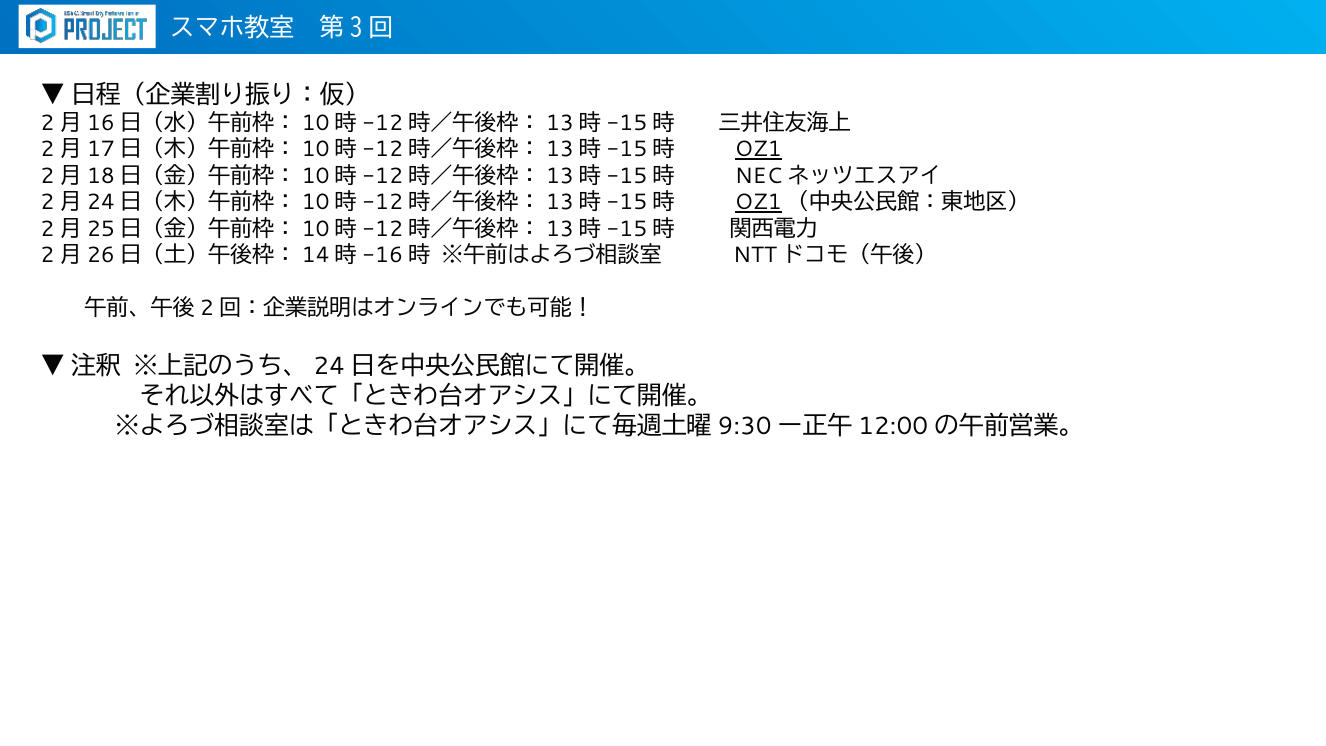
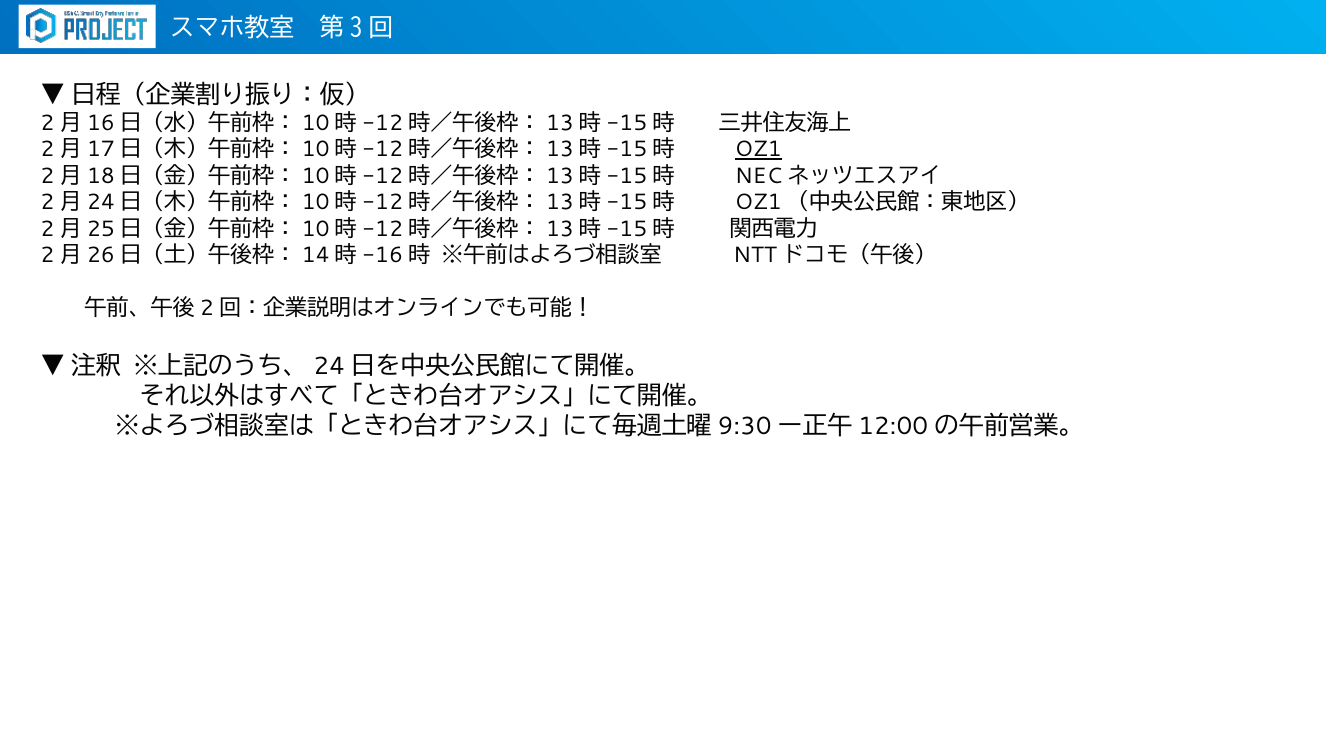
OZ1 underline: present -> none (758, 202)
